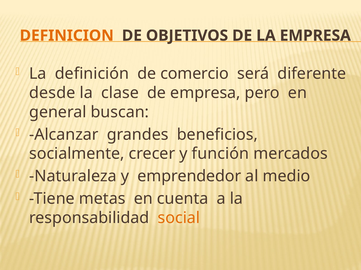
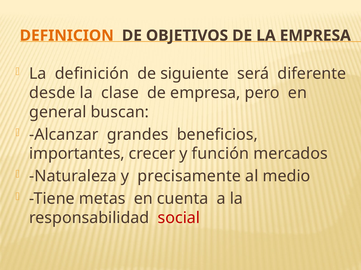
comercio: comercio -> siguiente (195, 74)
socialmente: socialmente -> importantes (77, 154)
emprendedor: emprendedor -> precisamente (189, 177)
social colour: orange -> red (179, 218)
